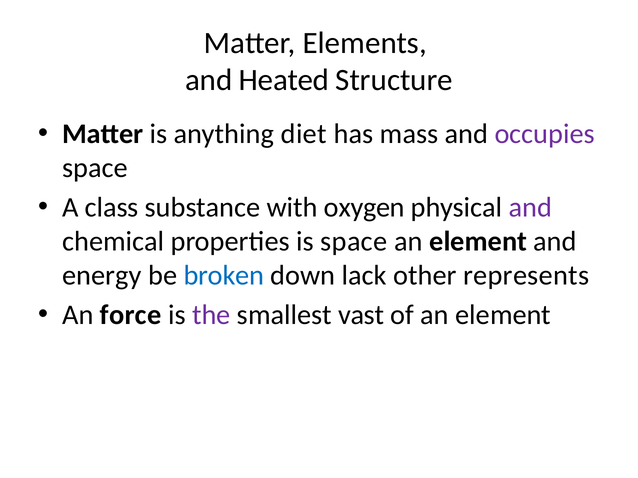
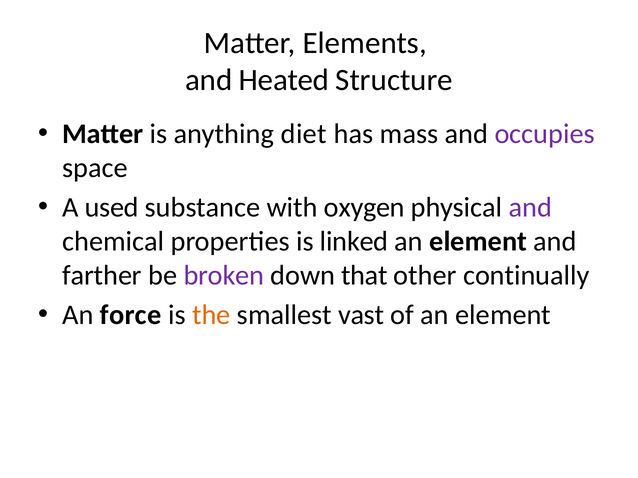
class: class -> used (112, 208)
is space: space -> linked (354, 242)
energy: energy -> farther (102, 276)
broken colour: blue -> purple (224, 276)
lack: lack -> that (364, 276)
represents: represents -> continually (526, 276)
the colour: purple -> orange (211, 315)
